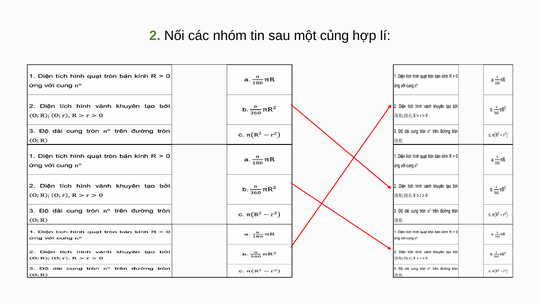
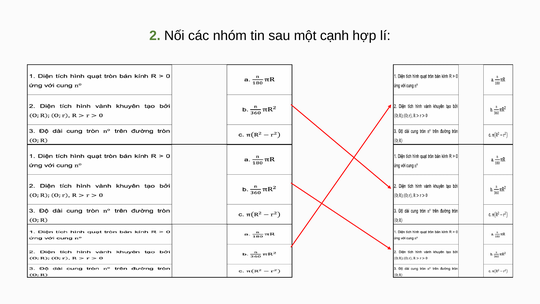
củng: củng -> cạnh (335, 36)
